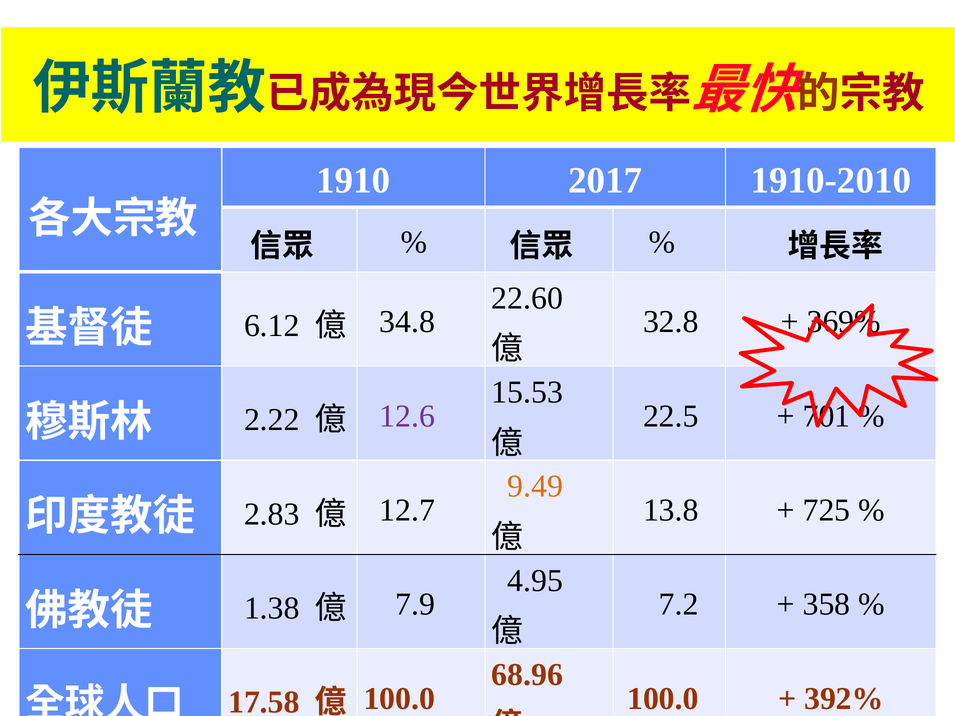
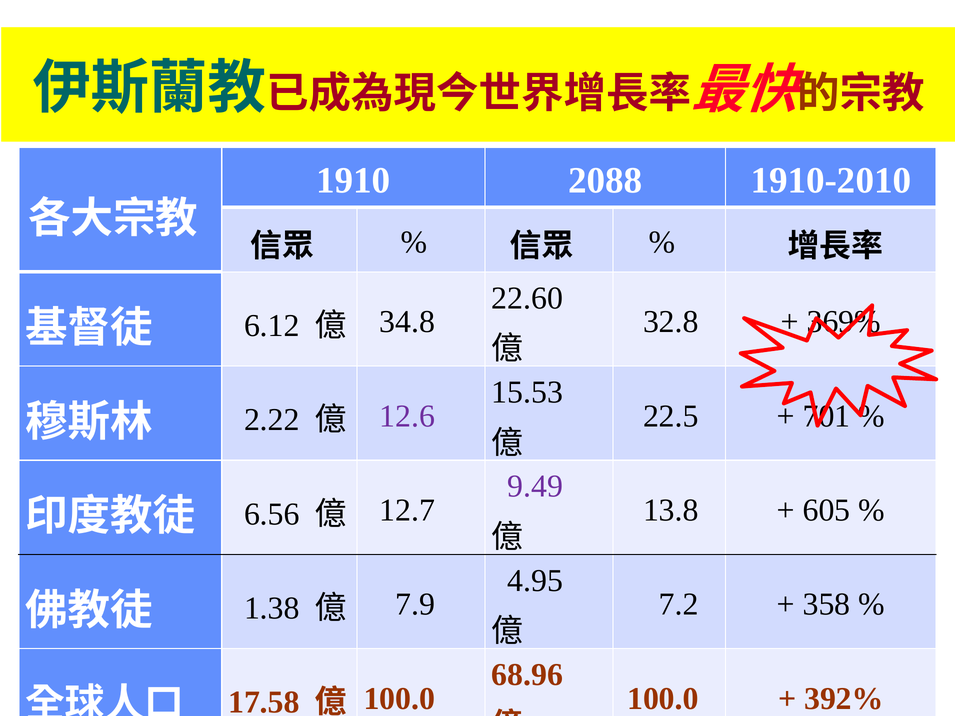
2017: 2017 -> 2088 (605, 181)
9.49 colour: orange -> purple (535, 487)
725: 725 -> 605 (827, 510)
2.83: 2.83 -> 6.56 (272, 514)
